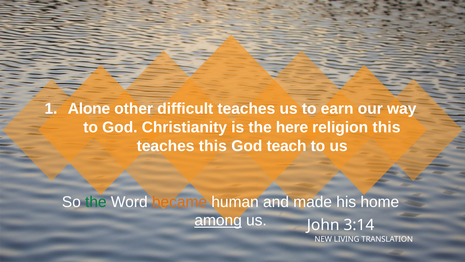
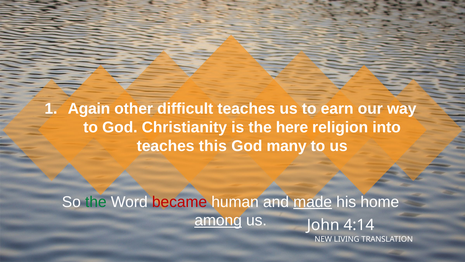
Alone: Alone -> Again (89, 109)
religion this: this -> into (387, 127)
teach: teach -> many (287, 146)
became colour: orange -> red (180, 202)
made underline: none -> present (313, 202)
3:14: 3:14 -> 4:14 (359, 225)
